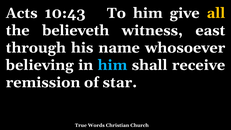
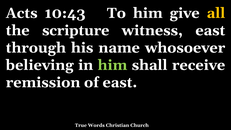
believeth: believeth -> scripture (76, 30)
him colour: light blue -> light green (112, 65)
of star: star -> east (120, 82)
